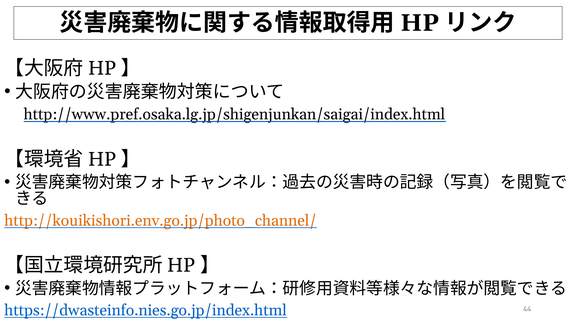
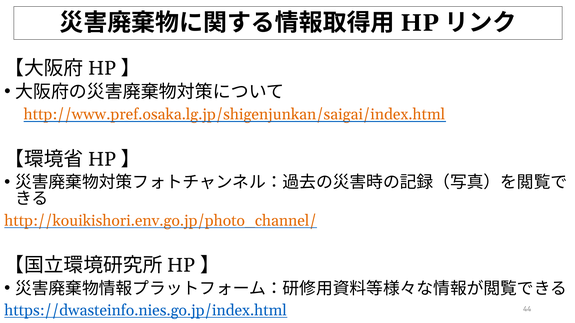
http://www.pref.osaka.lg.jp/shigenjunkan/saigai/index.html colour: black -> orange (234, 115)
